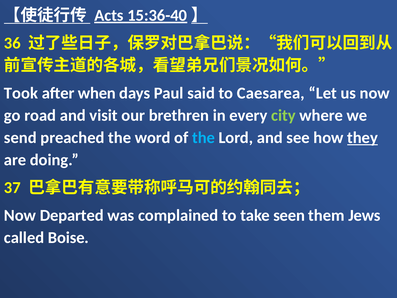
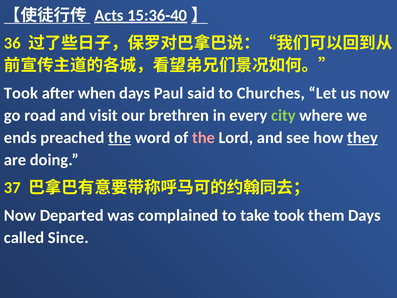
Caesarea: Caesarea -> Churches (271, 93)
send: send -> ends (20, 138)
the underline: none -> present (120, 138)
the colour: light blue -> pink (203, 138)
take seen: seen -> took (289, 215)
them Jews: Jews -> Days (364, 215)
Boise: Boise -> Since (68, 238)
